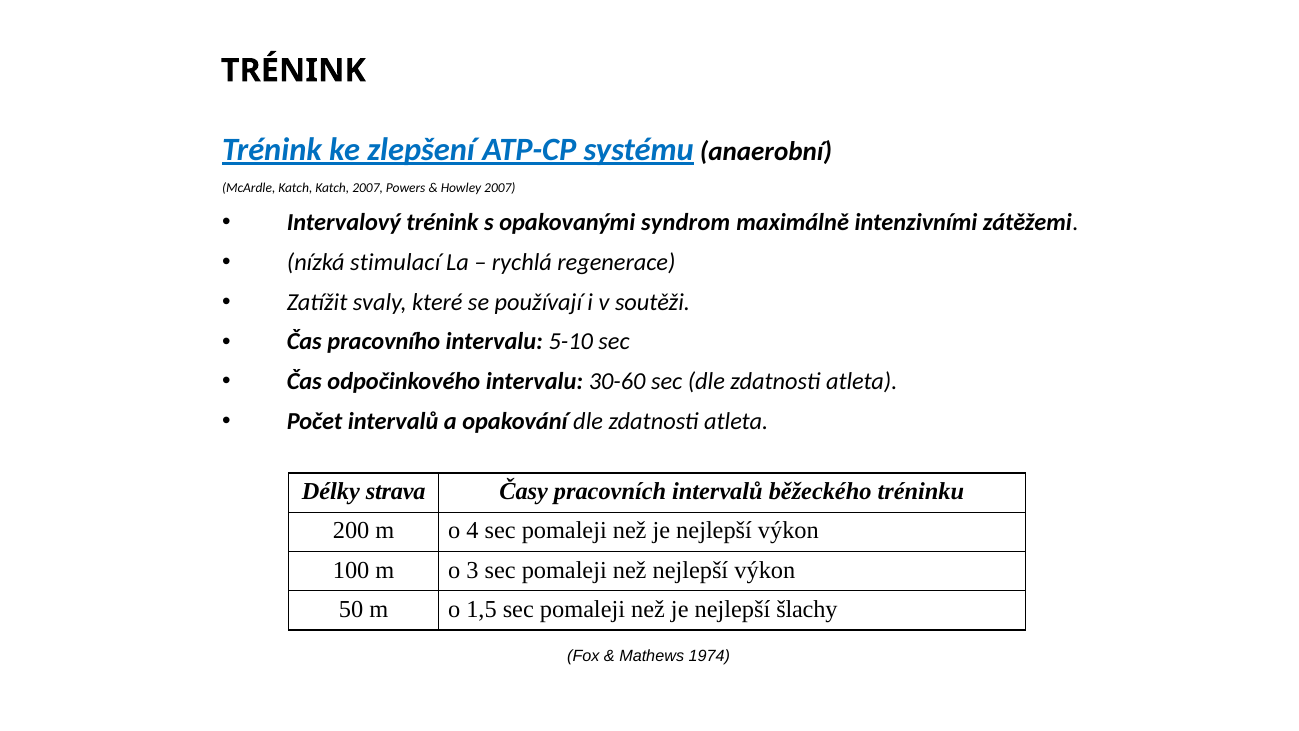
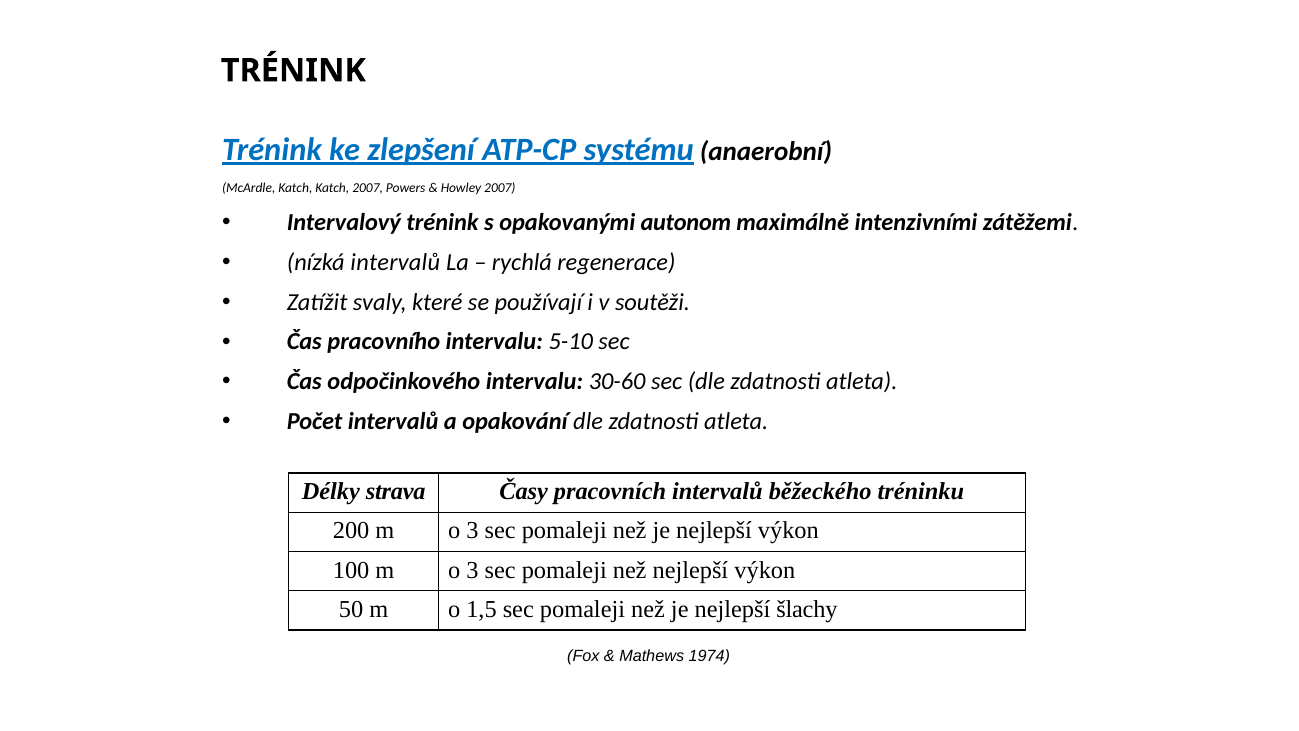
syndrom: syndrom -> autonom (686, 222)
nízká stimulací: stimulací -> intervalů (395, 262)
200 m o 4: 4 -> 3 (472, 531)
